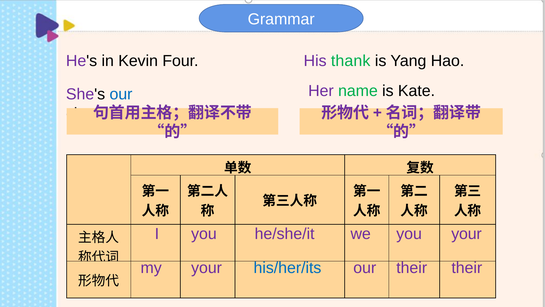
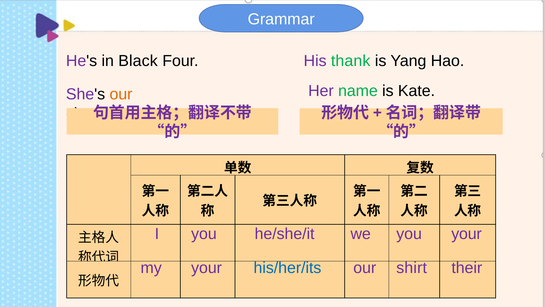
Kevin: Kevin -> Black (138, 61)
our colour: blue -> orange (121, 94)
our their: their -> shirt (412, 267)
